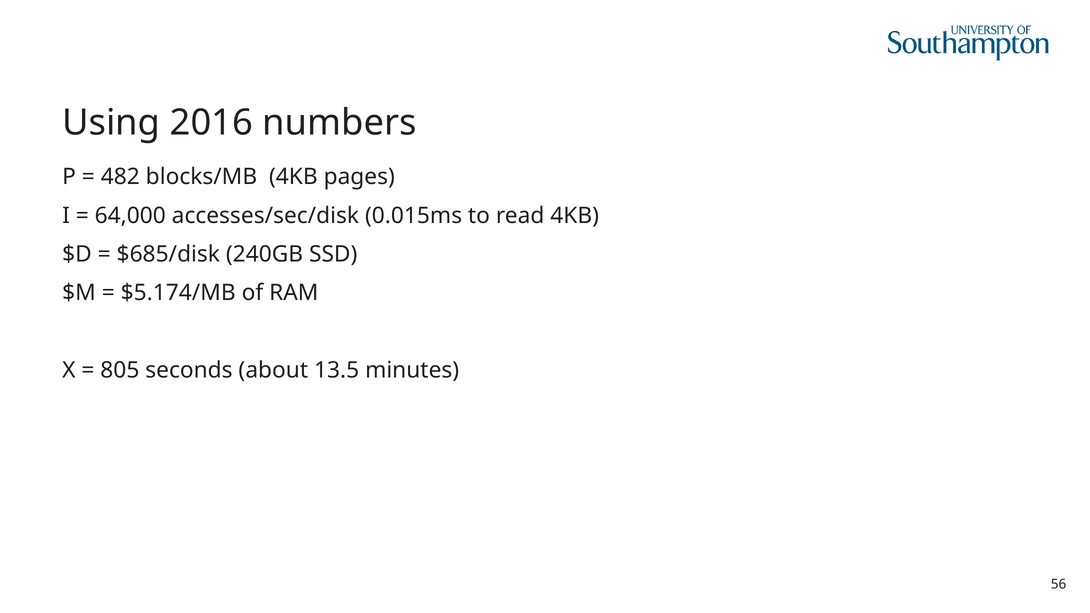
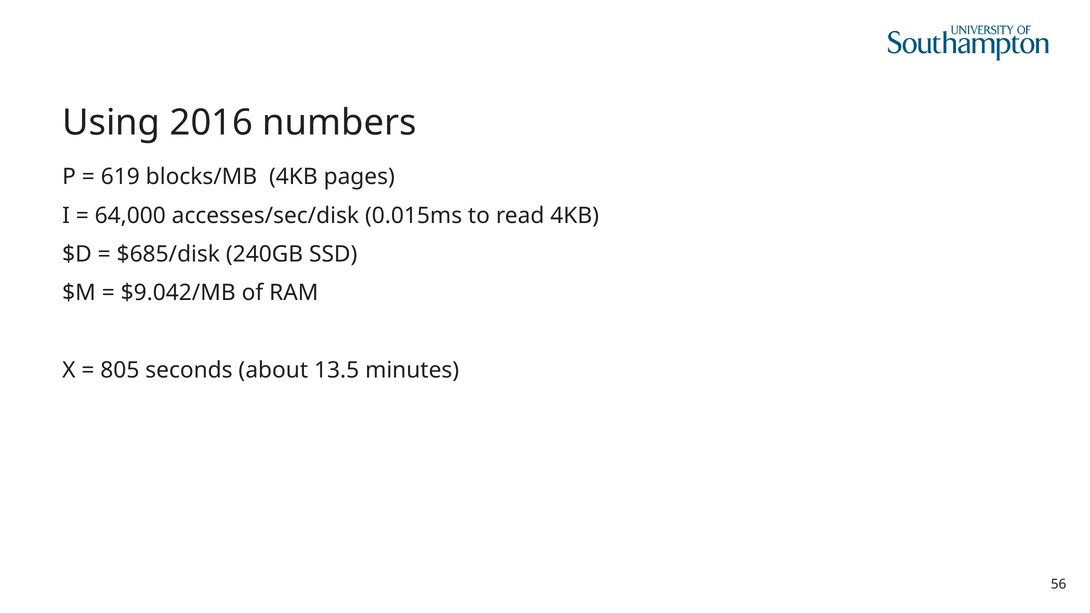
482: 482 -> 619 (120, 177)
$5.174/MB: $5.174/MB -> $9.042/MB (178, 293)
